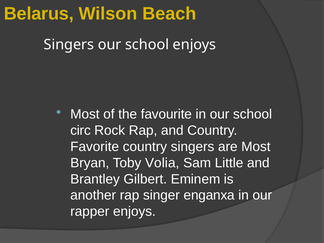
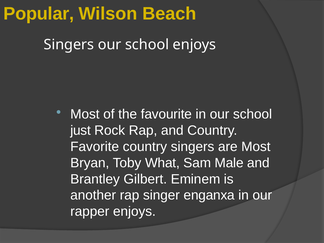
Belarus: Belarus -> Popular (39, 14)
circ: circ -> just (81, 130)
Volia: Volia -> What (162, 163)
Little: Little -> Male (229, 163)
